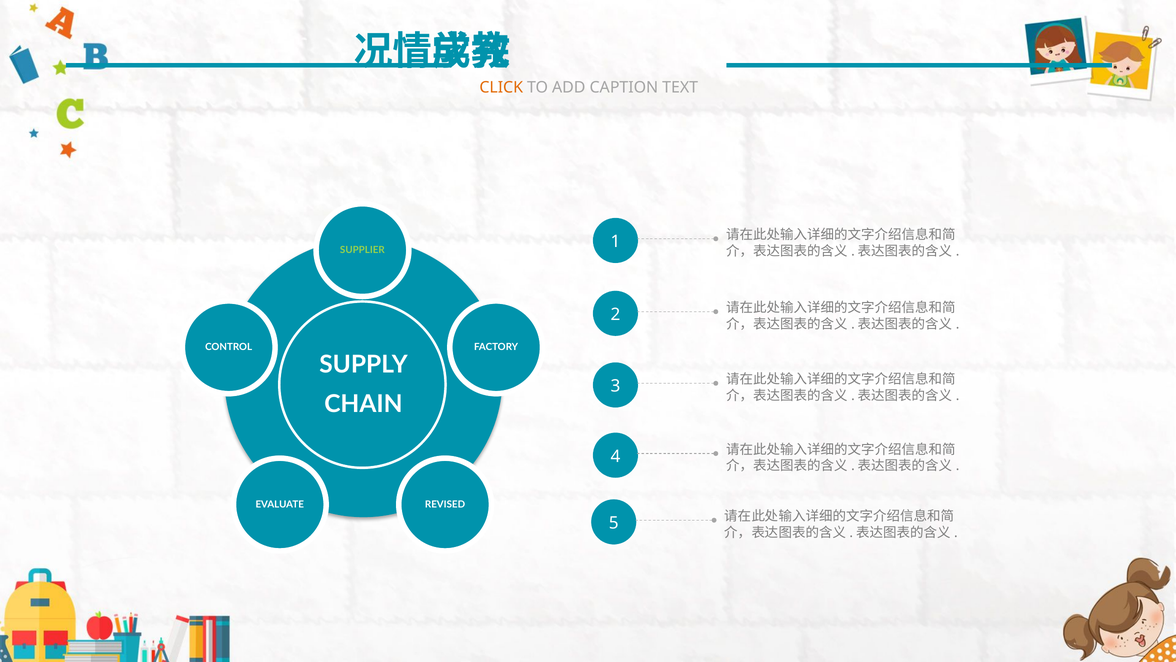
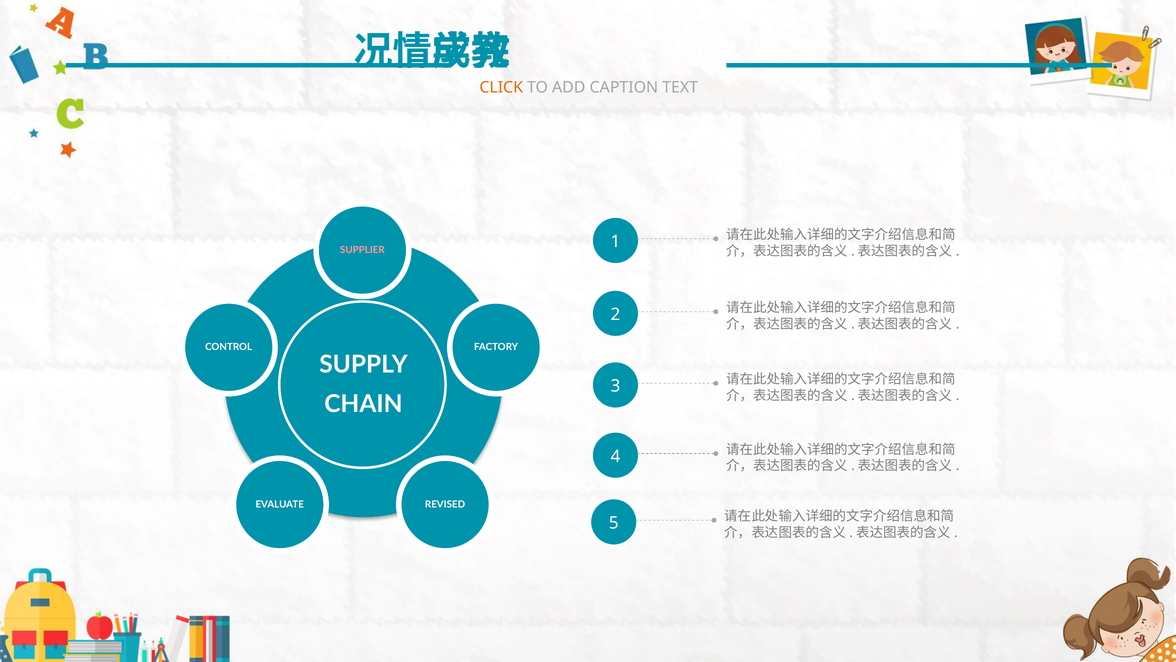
SUPPLIER colour: light green -> pink (362, 250)
